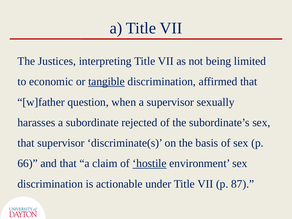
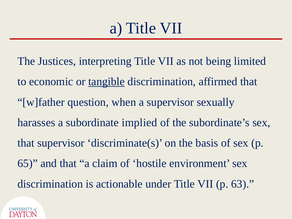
rejected: rejected -> implied (139, 123)
66: 66 -> 65 (28, 163)
hostile underline: present -> none (150, 163)
87: 87 -> 63 (243, 184)
